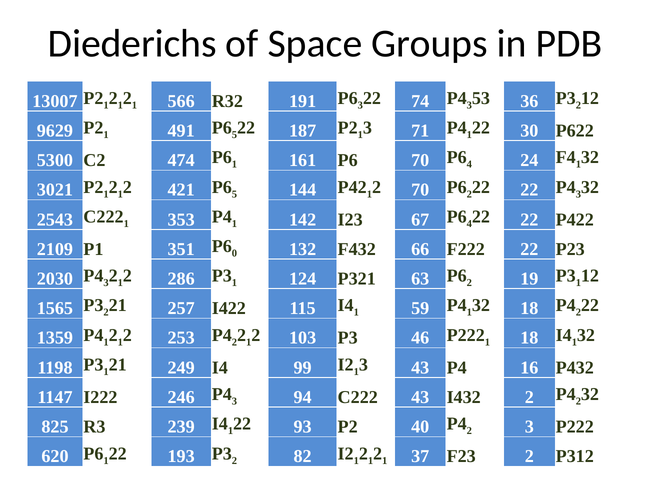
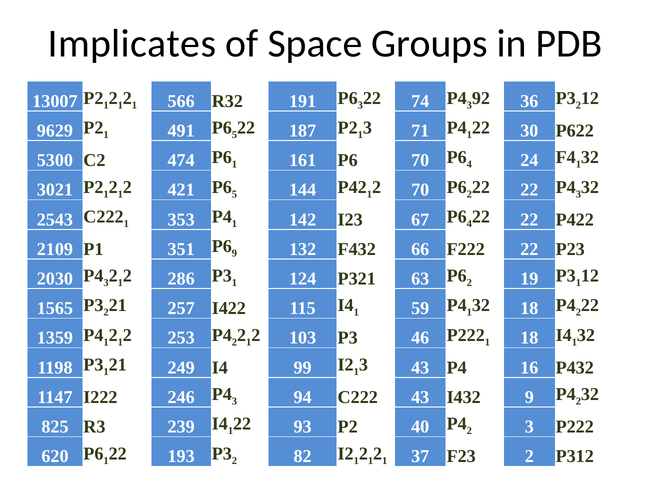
Diederichs: Diederichs -> Implicates (132, 43)
53: 53 -> 92 (481, 98)
P6 0: 0 -> 9 (234, 253)
I432 2: 2 -> 9 (529, 397)
